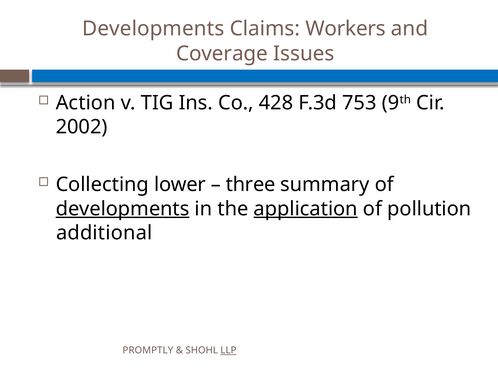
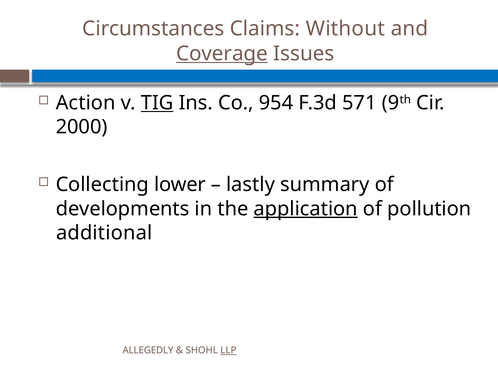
Developments: Developments -> Circumstances (153, 29)
Workers: Workers -> Without (345, 29)
Coverage underline: none -> present (222, 54)
TIG underline: none -> present (157, 103)
428: 428 -> 954 (276, 103)
753: 753 -> 571 (359, 103)
2002: 2002 -> 2000 (82, 127)
three: three -> lastly (250, 185)
developments underline: present -> none (123, 209)
PROMPTLY: PROMPTLY -> ALLEGEDLY (148, 351)
